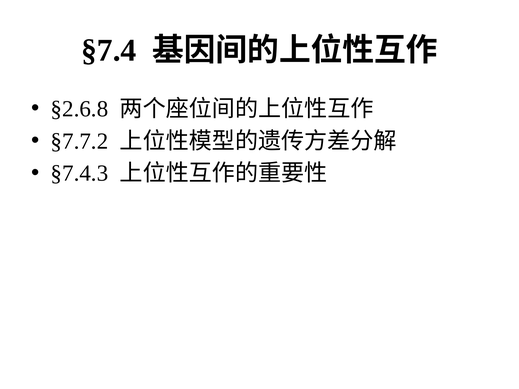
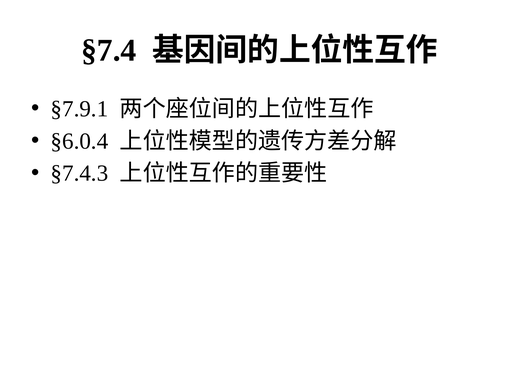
§2.6.8: §2.6.8 -> §7.9.1 (79, 109)
§7.7.2: §7.7.2 -> §6.0.4 (79, 141)
